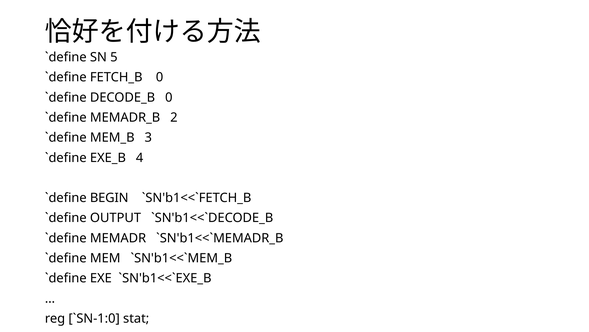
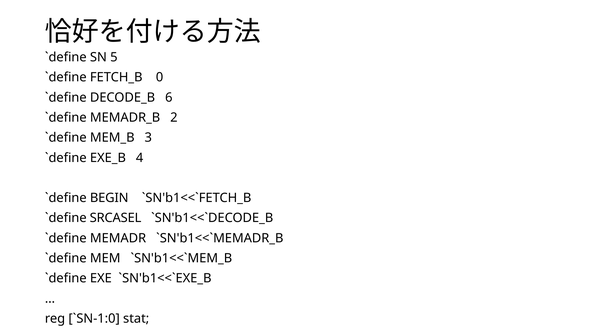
DECODE_B 0: 0 -> 6 (169, 97)
OUTPUT: OUTPUT -> SRCASEL (116, 218)
